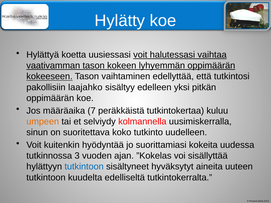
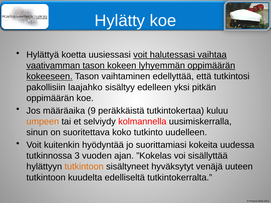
7: 7 -> 9 (92, 111)
tutkintoon colour: blue -> orange (84, 167)
aineita: aineita -> venäjä (209, 167)
